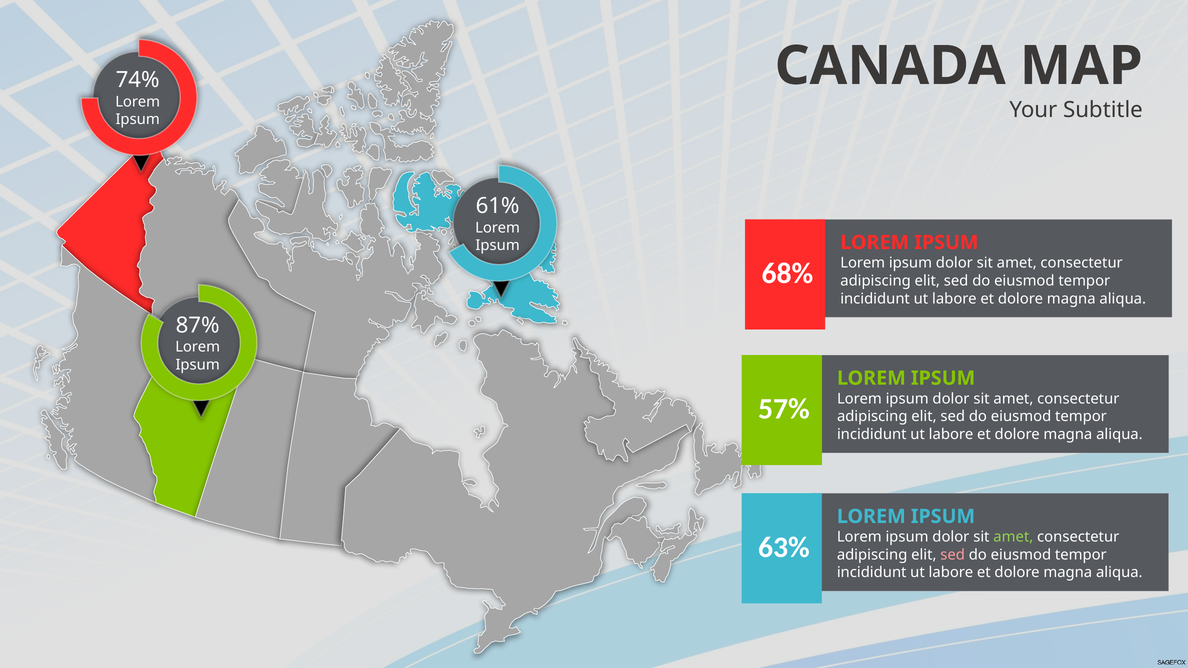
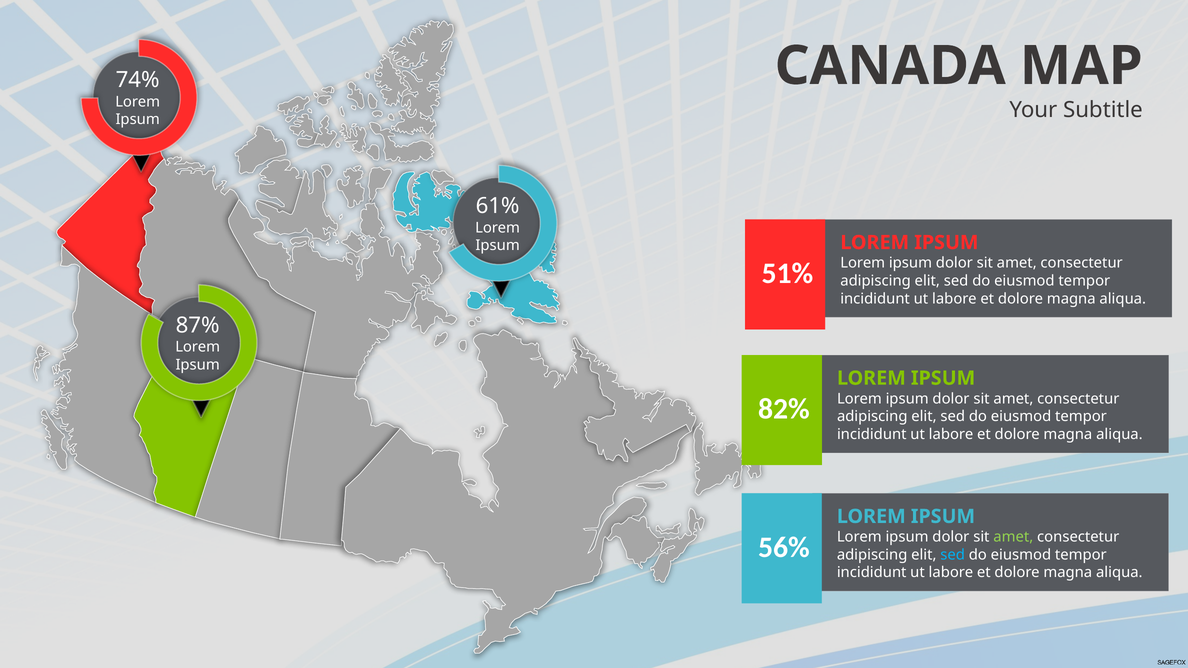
68%: 68% -> 51% (787, 274)
57%: 57% -> 82% (784, 409)
63%: 63% -> 56% (784, 547)
sed colour: pink -> light blue (953, 555)
